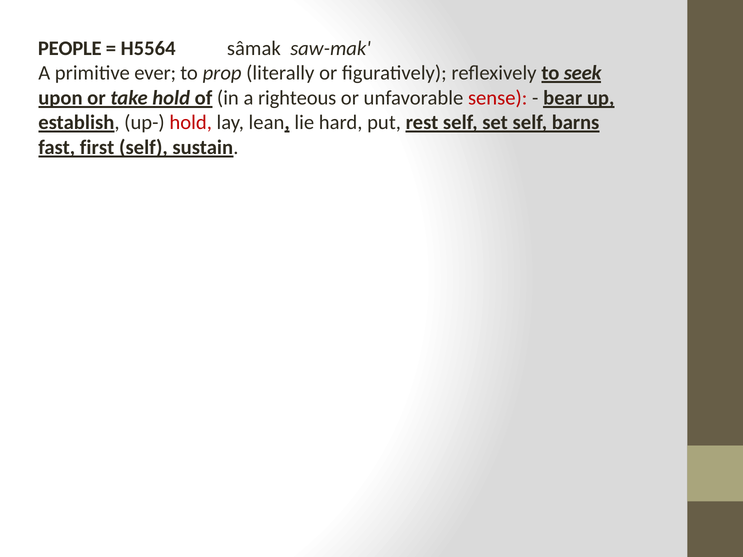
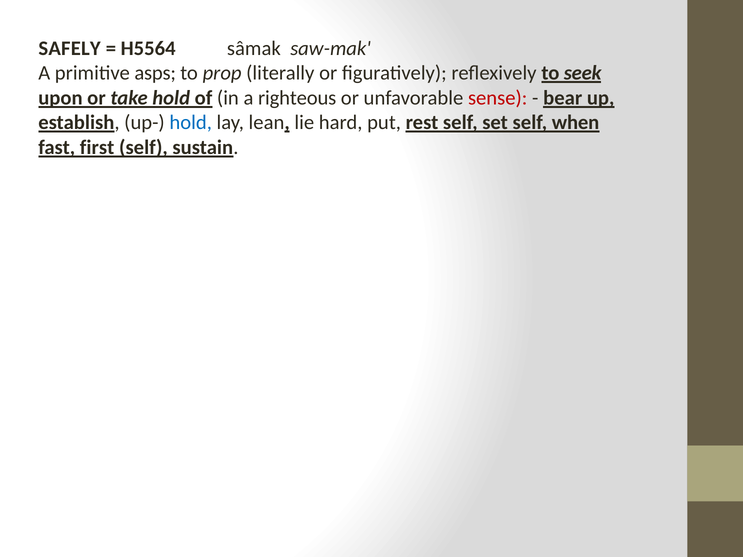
PEOPLE: PEOPLE -> SAFELY (70, 48)
ever: ever -> asps (155, 73)
hold colour: red -> blue (191, 123)
barns: barns -> when (576, 123)
